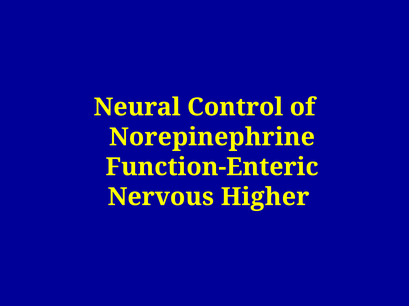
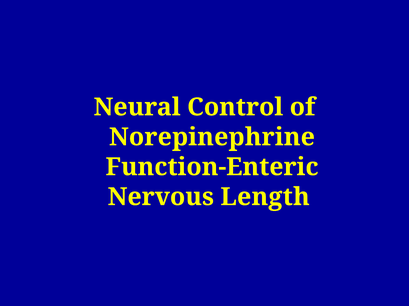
Higher: Higher -> Length (265, 197)
